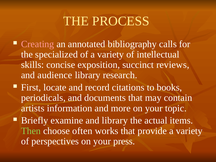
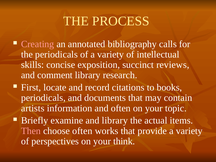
the specialized: specialized -> periodicals (56, 54)
audience: audience -> comment (55, 75)
and more: more -> often (121, 108)
Then colour: light green -> pink (31, 131)
press: press -> think (124, 141)
